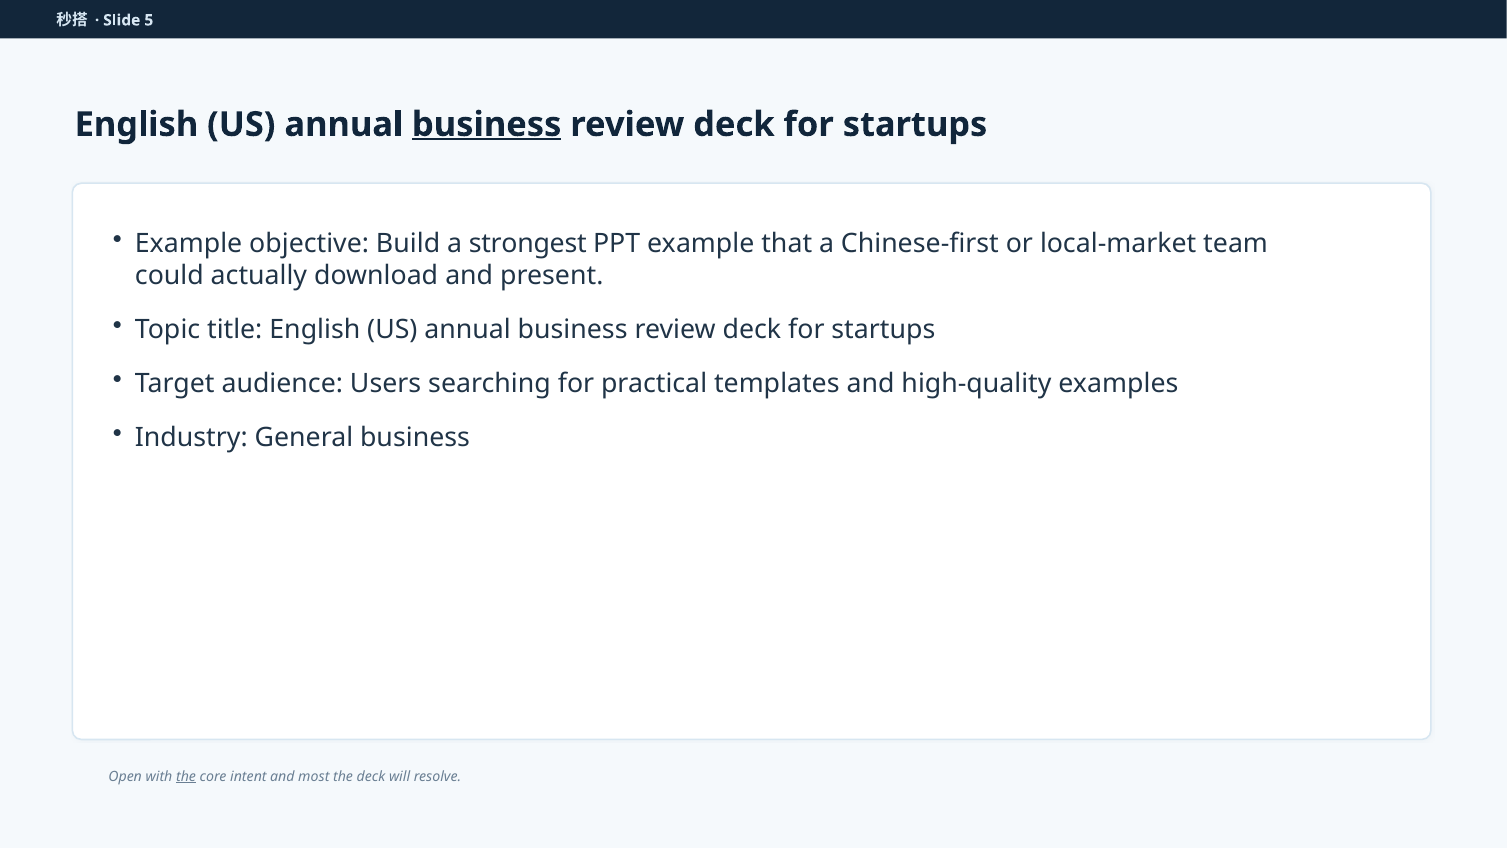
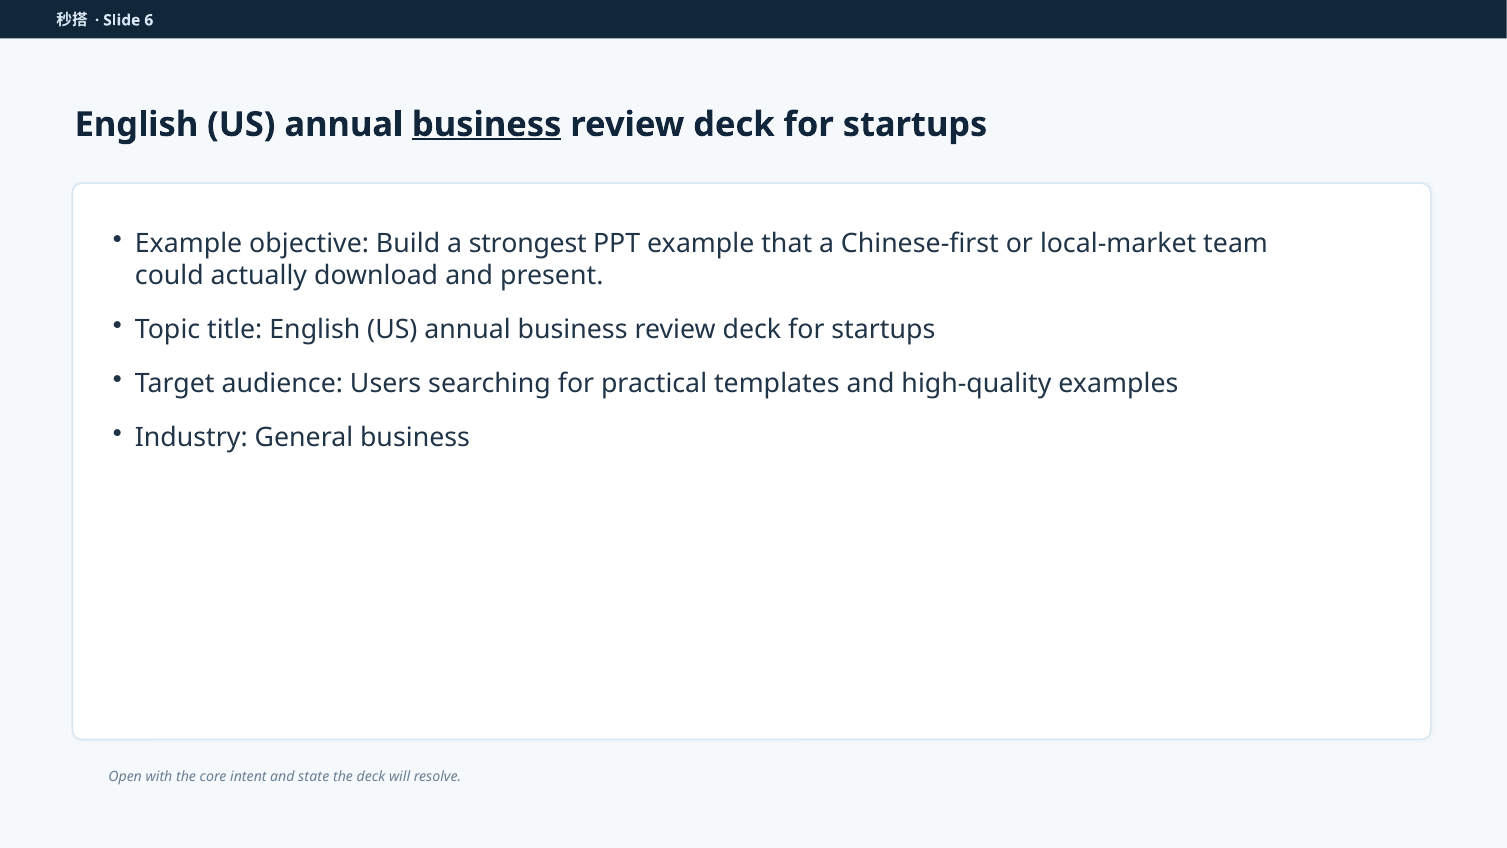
5: 5 -> 6 (149, 20)
the underline: present -> none (186, 776)
most: most -> state (314, 776)
